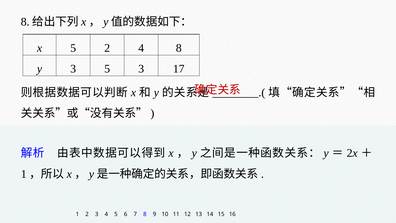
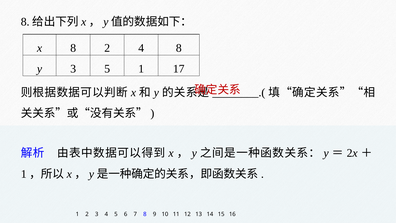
x 5: 5 -> 8 (73, 48)
5 3: 3 -> 1 (141, 69)
